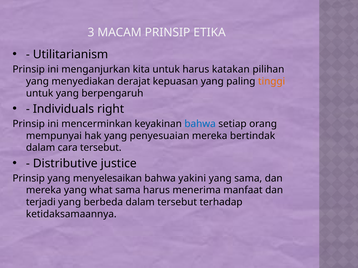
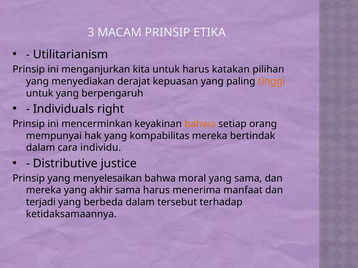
bahwa colour: blue -> orange (200, 124)
penyesuaian: penyesuaian -> kompabilitas (160, 136)
cara tersebut: tersebut -> individu (101, 148)
yakini: yakini -> moral (192, 179)
what: what -> akhir (101, 191)
